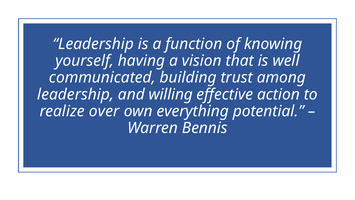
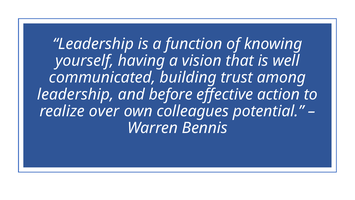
willing: willing -> before (171, 94)
everything: everything -> colleagues (193, 111)
